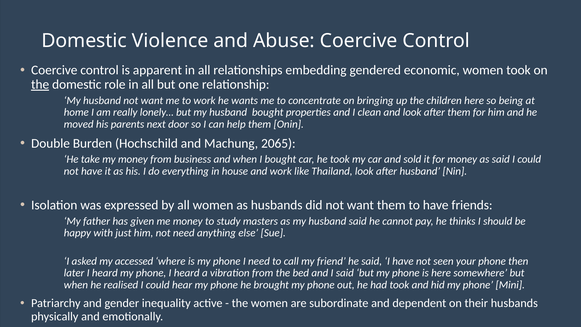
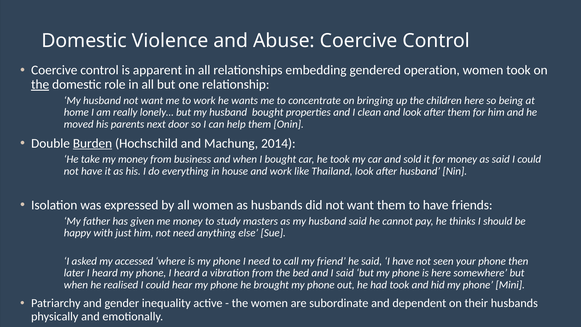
economic: economic -> operation (432, 70)
Burden underline: none -> present (92, 143)
2065: 2065 -> 2014 (278, 143)
